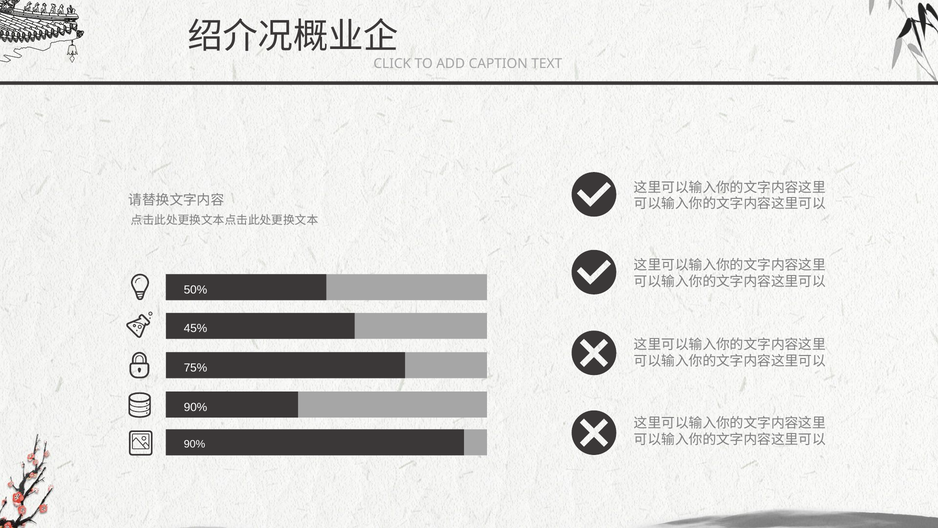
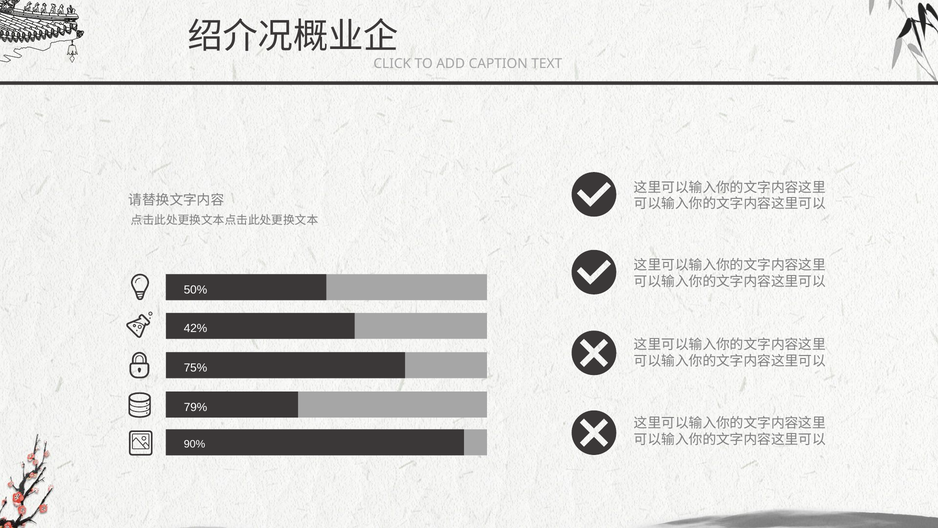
45%: 45% -> 42% (195, 328)
90%: 90% -> 79% (195, 407)
